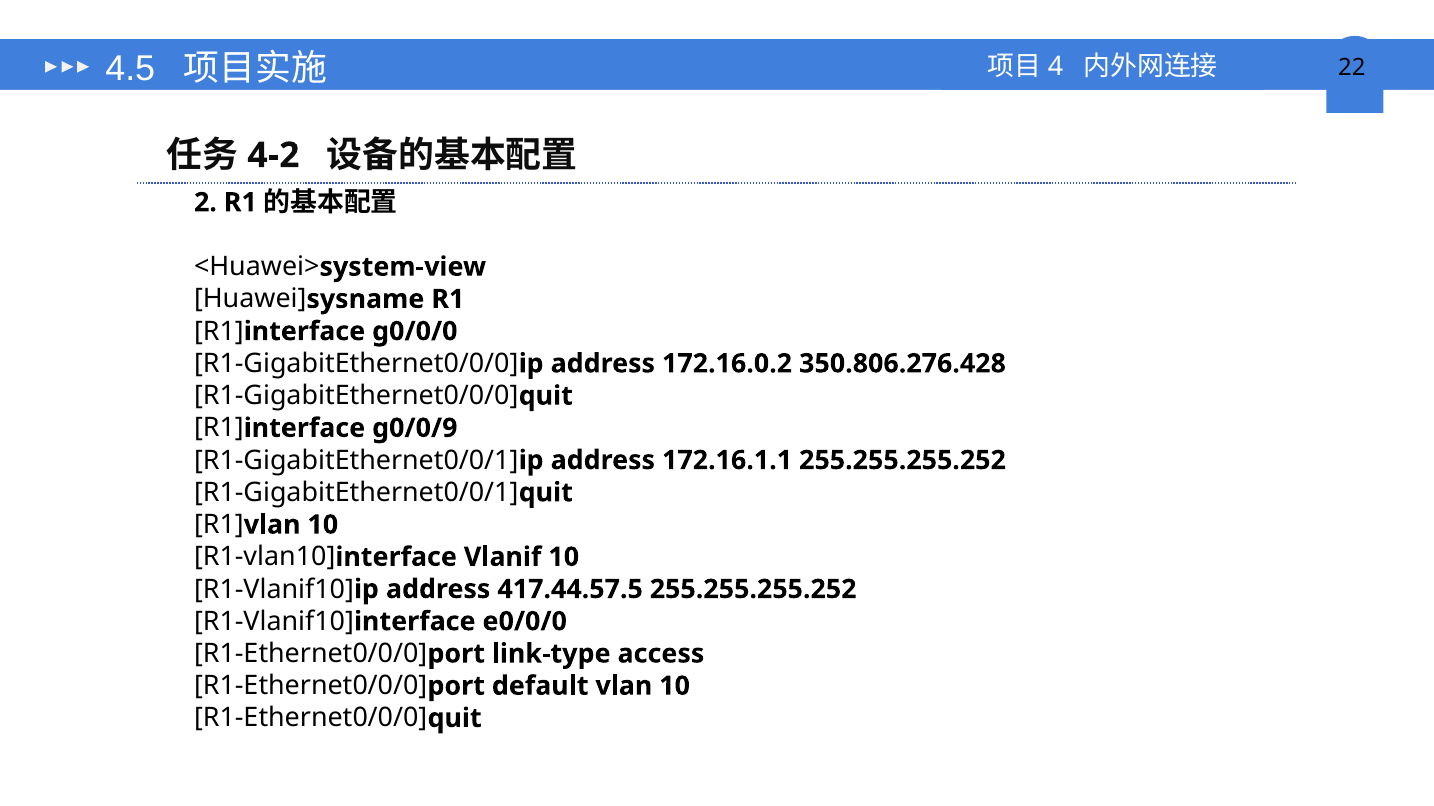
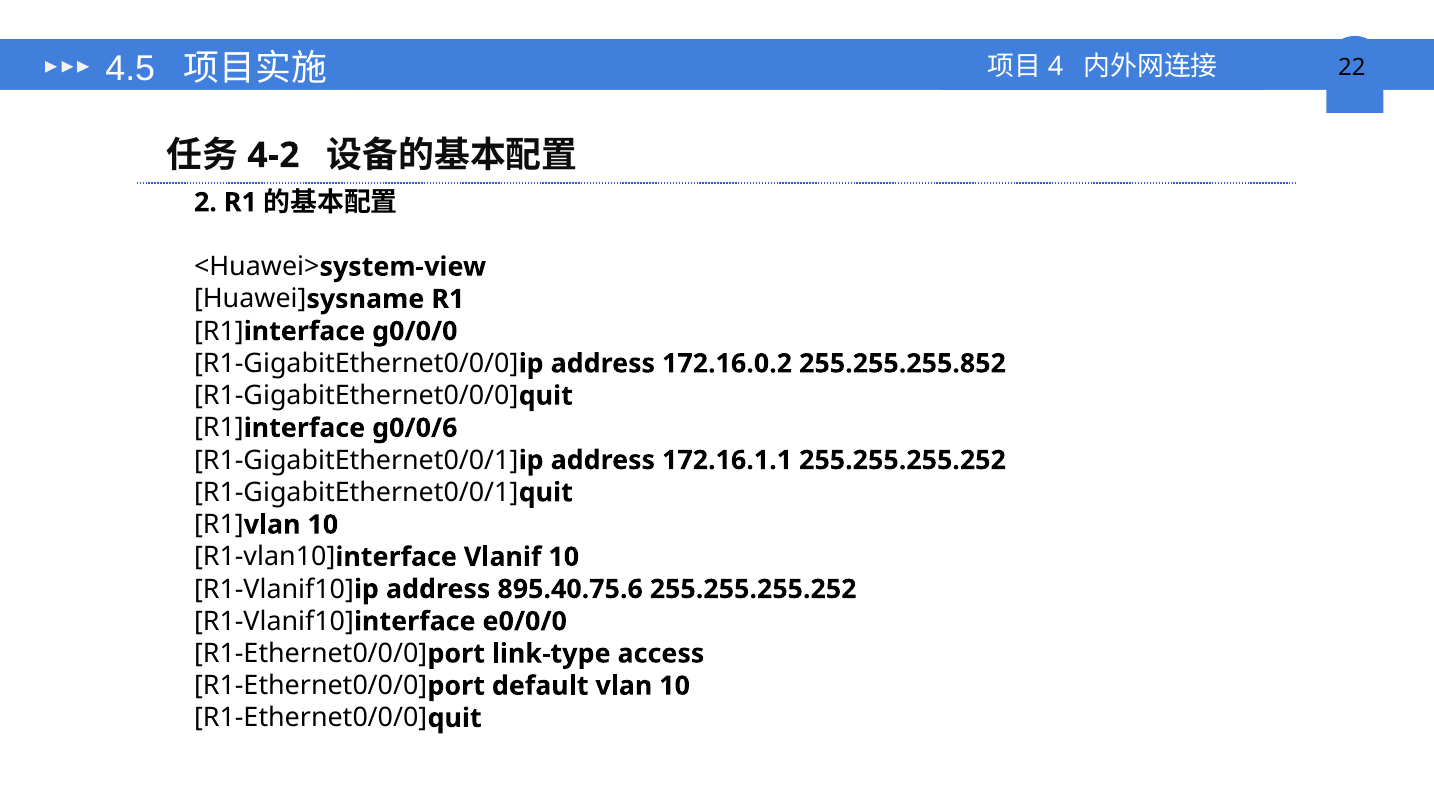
350.806.276.428: 350.806.276.428 -> 255.255.255.852 (903, 364)
g0/0/9: g0/0/9 -> g0/0/6 (415, 428)
417.44.57.5: 417.44.57.5 -> 895.40.75.6 (570, 589)
